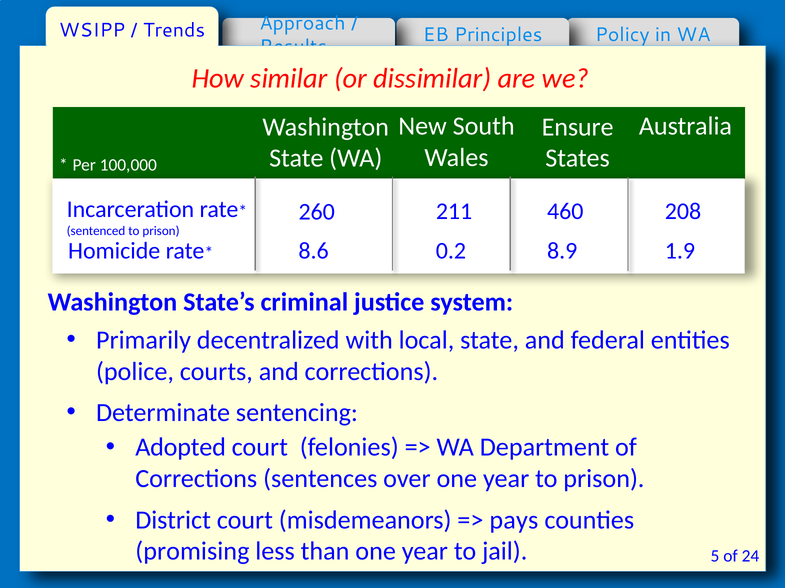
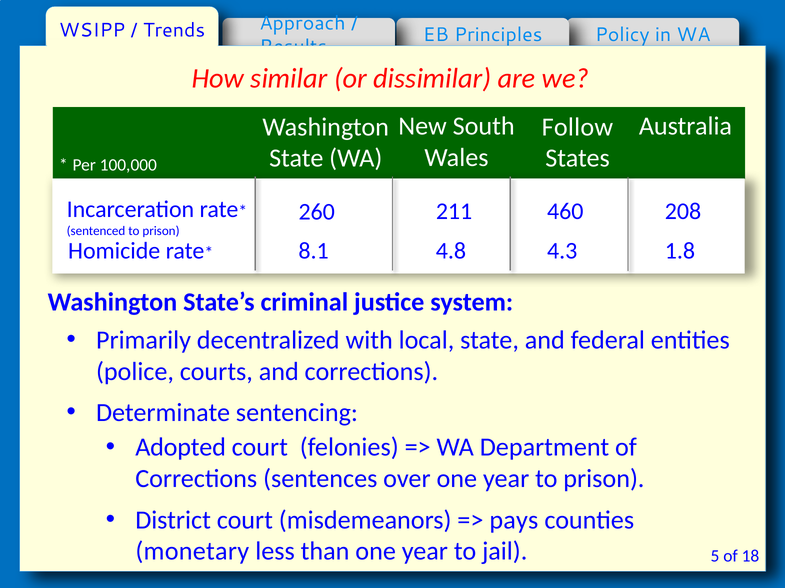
Ensure: Ensure -> Follow (577, 127)
0.2: 0.2 -> 4.8 (451, 251)
8.9: 8.9 -> 4.3 (562, 251)
1.9: 1.9 -> 1.8 (680, 251)
8.6: 8.6 -> 8.1 (314, 251)
promising: promising -> monetary (192, 552)
24: 24 -> 18 (751, 556)
